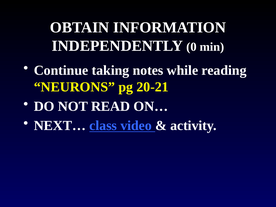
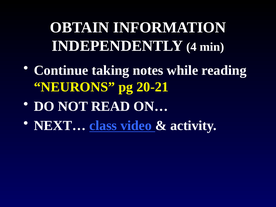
0: 0 -> 4 (191, 47)
